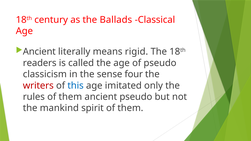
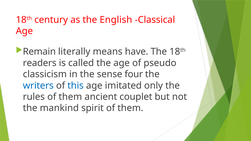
Ballads: Ballads -> English (116, 20)
Ancient: Ancient -> Remain (39, 52)
rigid: rigid -> have (137, 52)
writers colour: red -> blue (38, 86)
ancient pseudo: pseudo -> couplet (136, 97)
